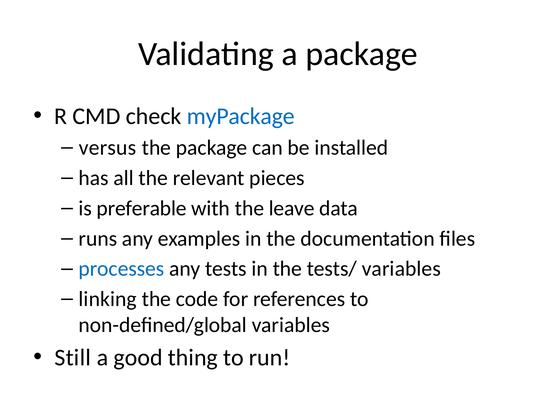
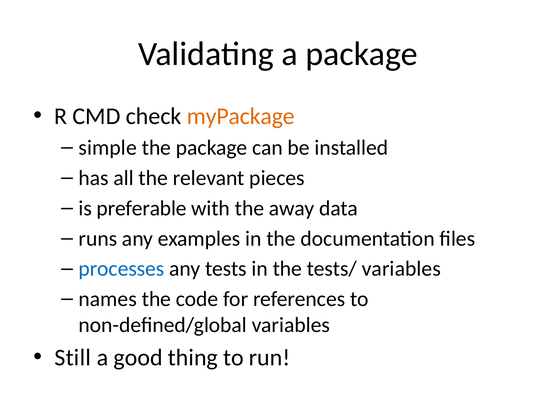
myPackage colour: blue -> orange (241, 116)
versus: versus -> simple (108, 148)
leave: leave -> away (292, 208)
linking: linking -> names (108, 299)
